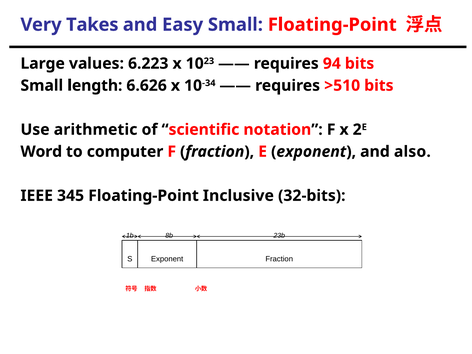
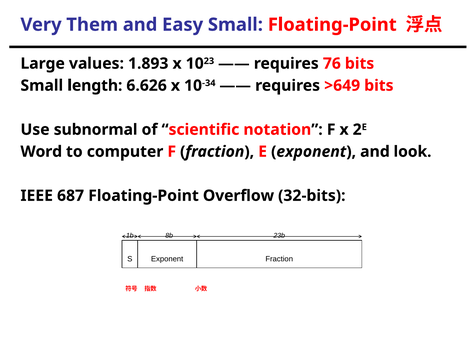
Takes: Takes -> Them (92, 25)
6.223: 6.223 -> 1.893 (148, 64)
94: 94 -> 76 (332, 64)
>510: >510 -> >649 (342, 86)
arithmetic: arithmetic -> subnormal (96, 130)
also: also -> look (413, 152)
345: 345 -> 687 (71, 196)
Inclusive: Inclusive -> Overflow (238, 196)
